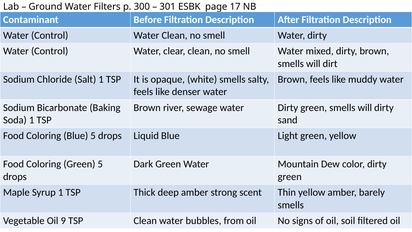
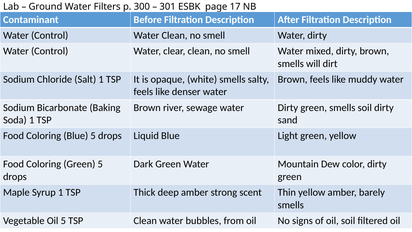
green smells will: will -> soil (365, 107)
Oil 9: 9 -> 5 (63, 220)
